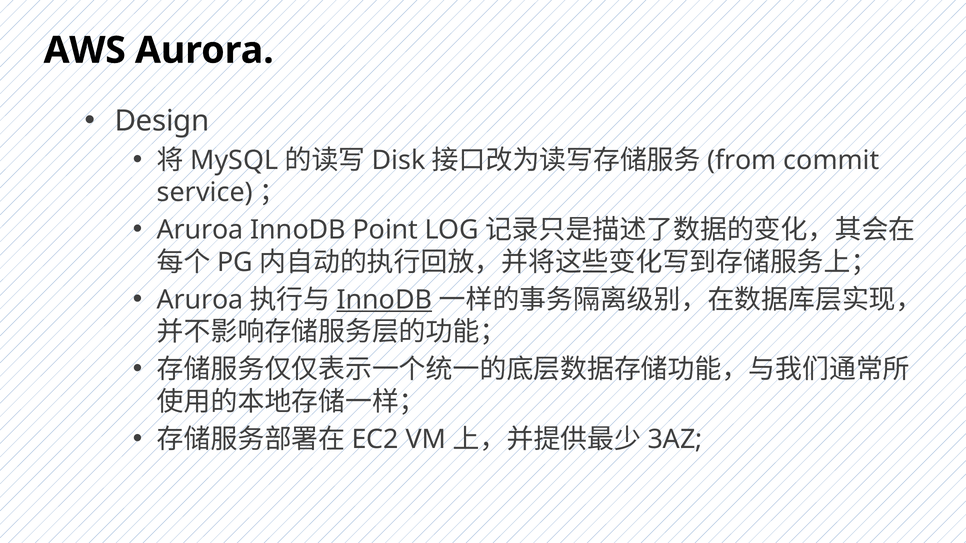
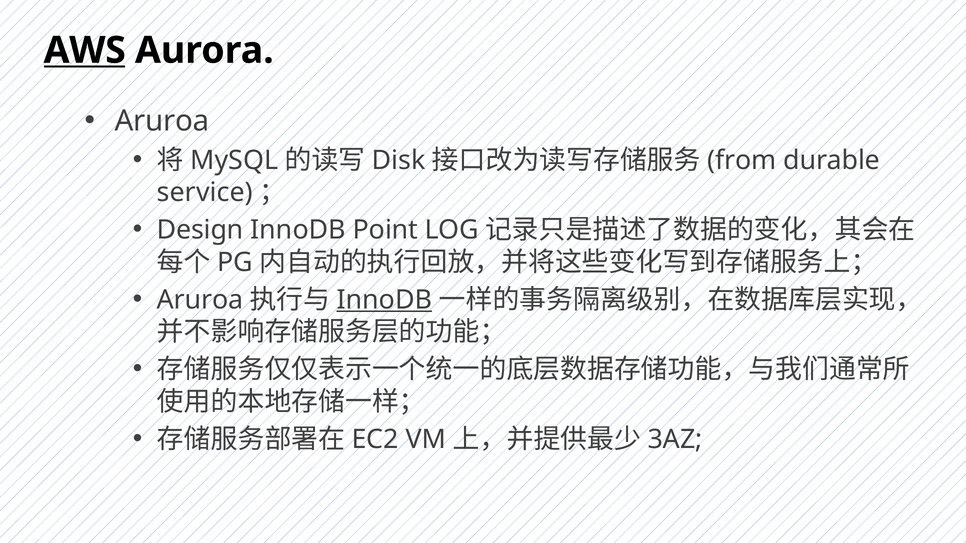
AWS underline: none -> present (85, 50)
Design: Design -> Aruroa (162, 121)
commit: commit -> durable (832, 160)
Aruroa: Aruroa -> Design (200, 230)
